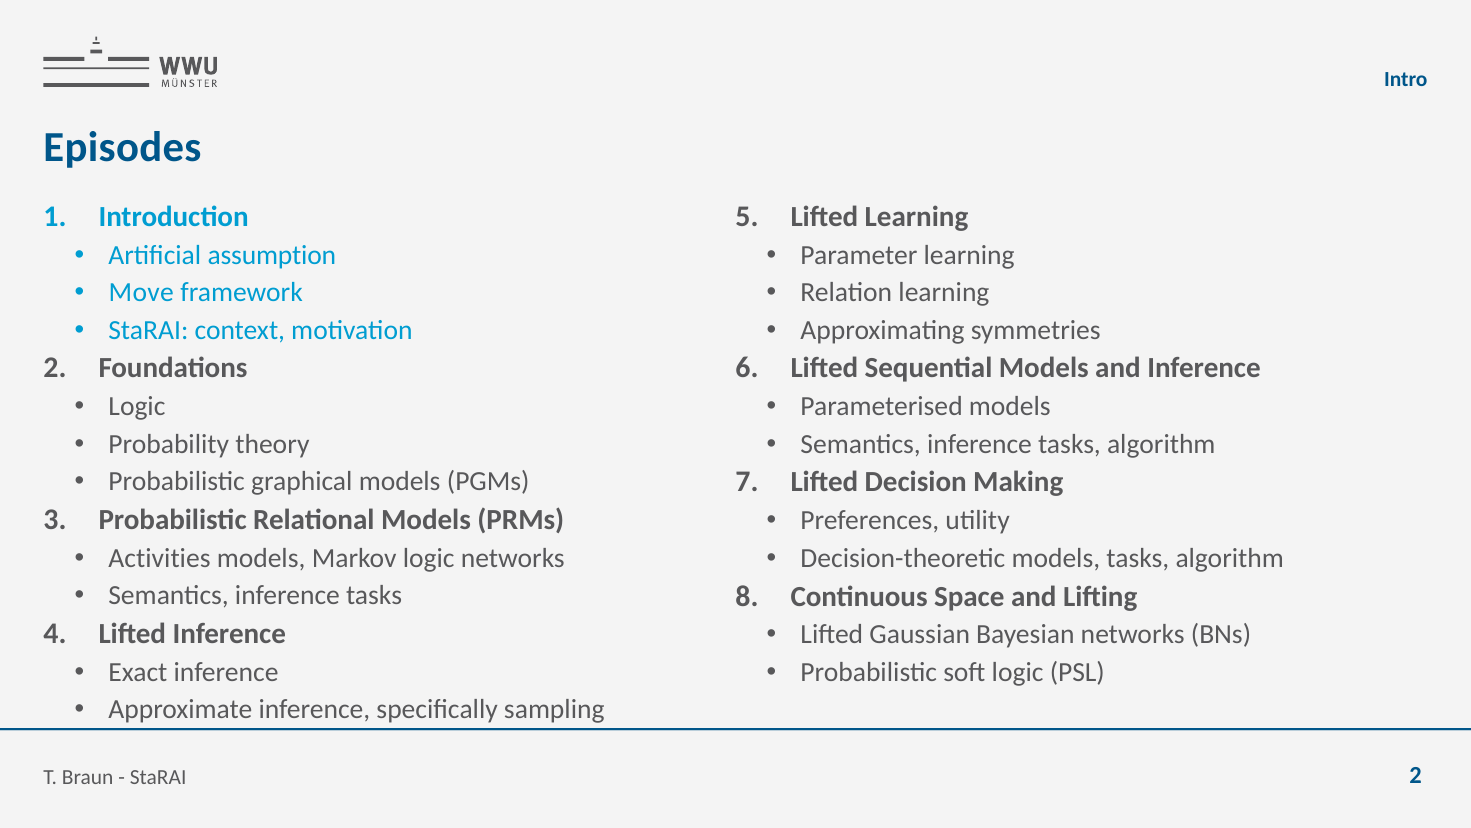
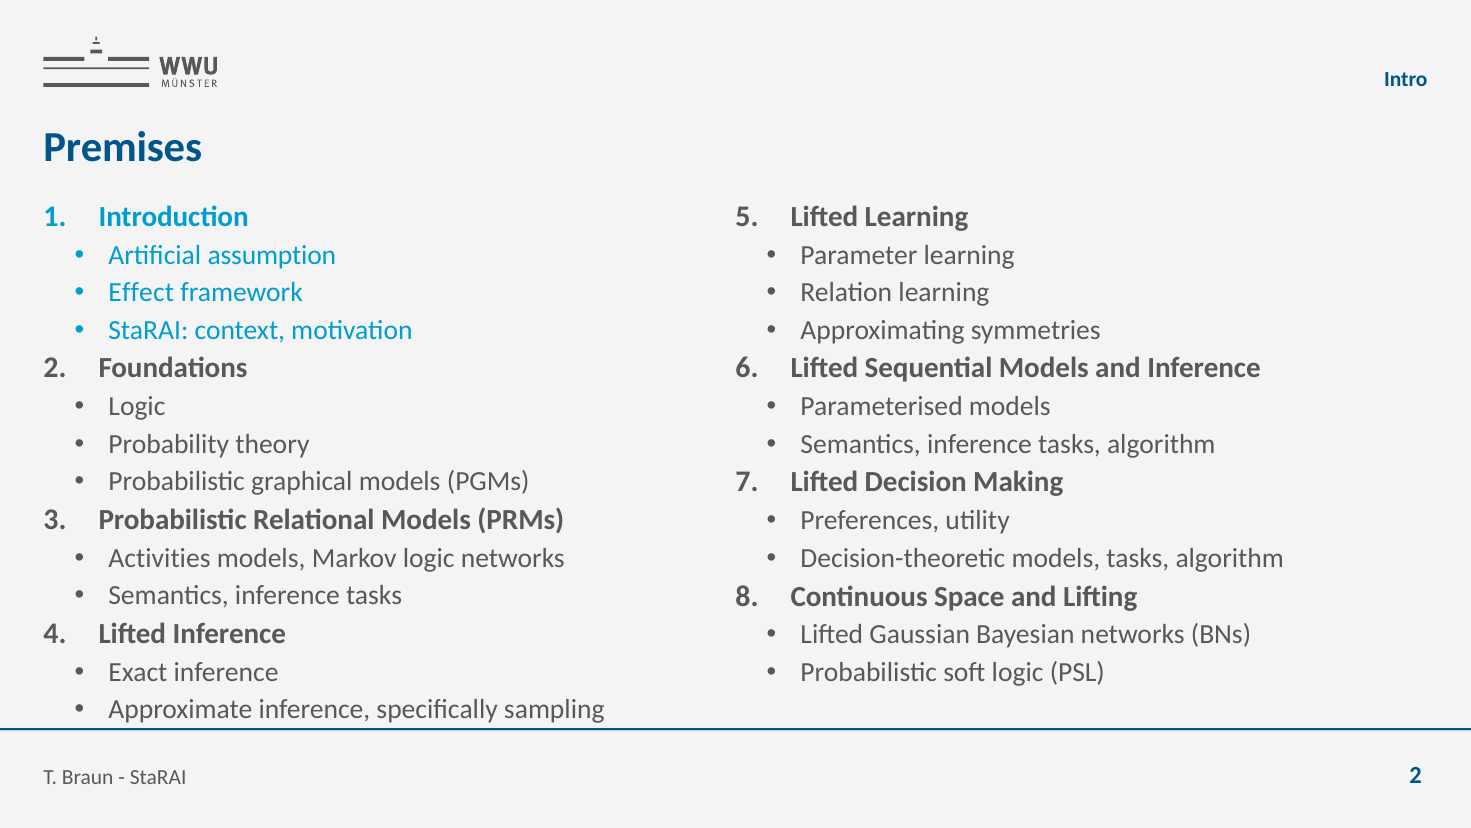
Episodes: Episodes -> Premises (123, 147)
Move: Move -> Effect (141, 292)
